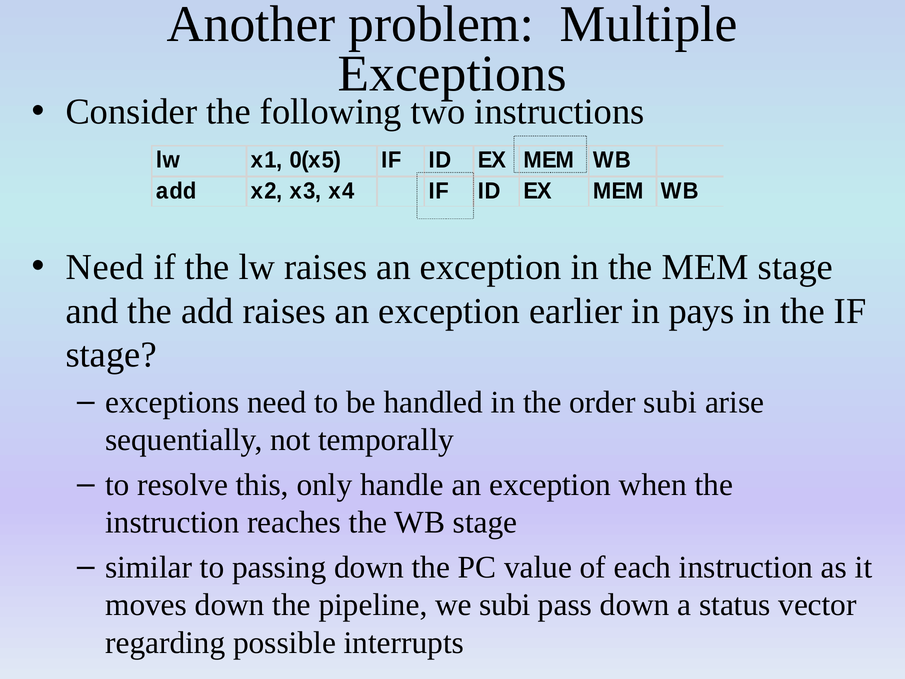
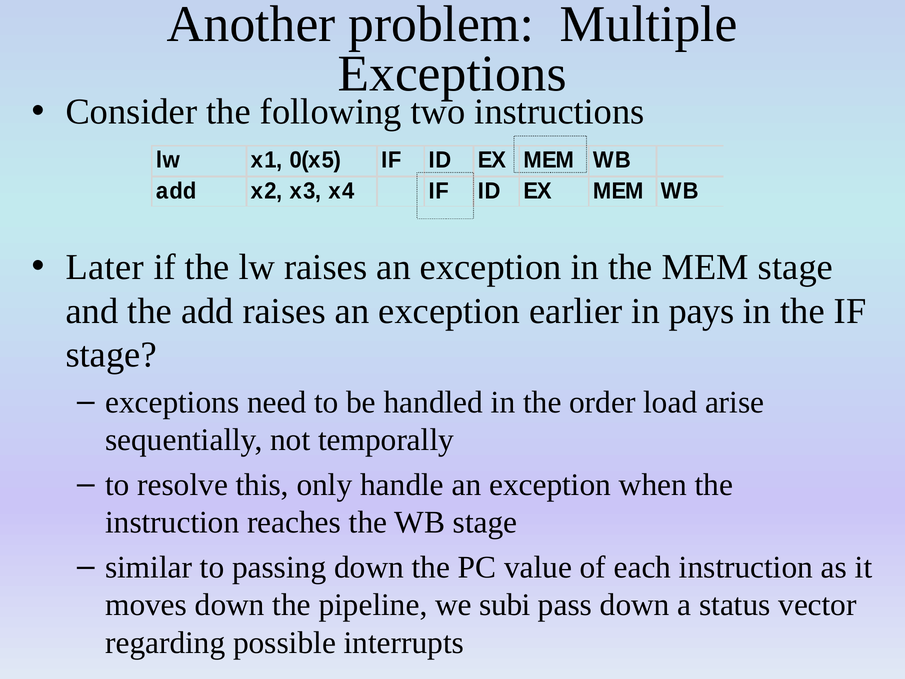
Need: Need -> Later (105, 267)
order subi: subi -> load (670, 402)
